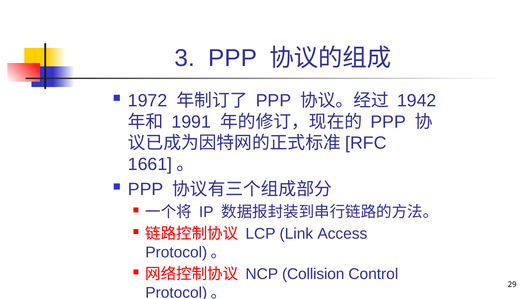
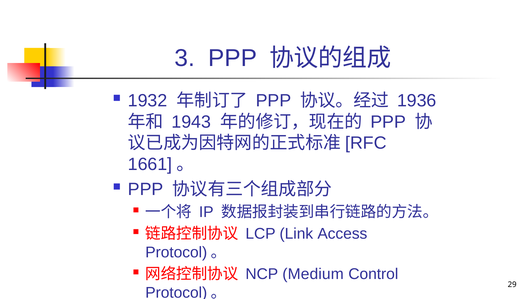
1972: 1972 -> 1932 (148, 101)
1942: 1942 -> 1936 (417, 101)
1991: 1991 -> 1943 (191, 122)
Collision: Collision -> Medium (313, 274)
